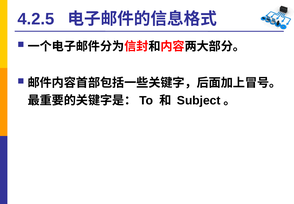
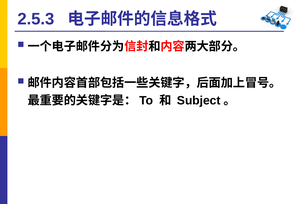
4.2.5: 4.2.5 -> 2.5.3 (36, 19)
